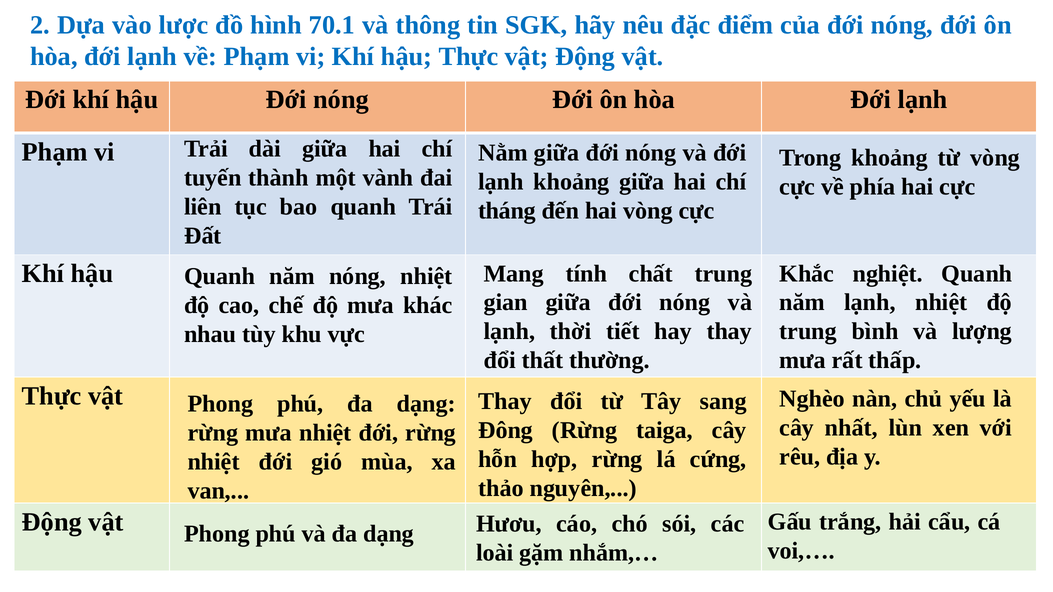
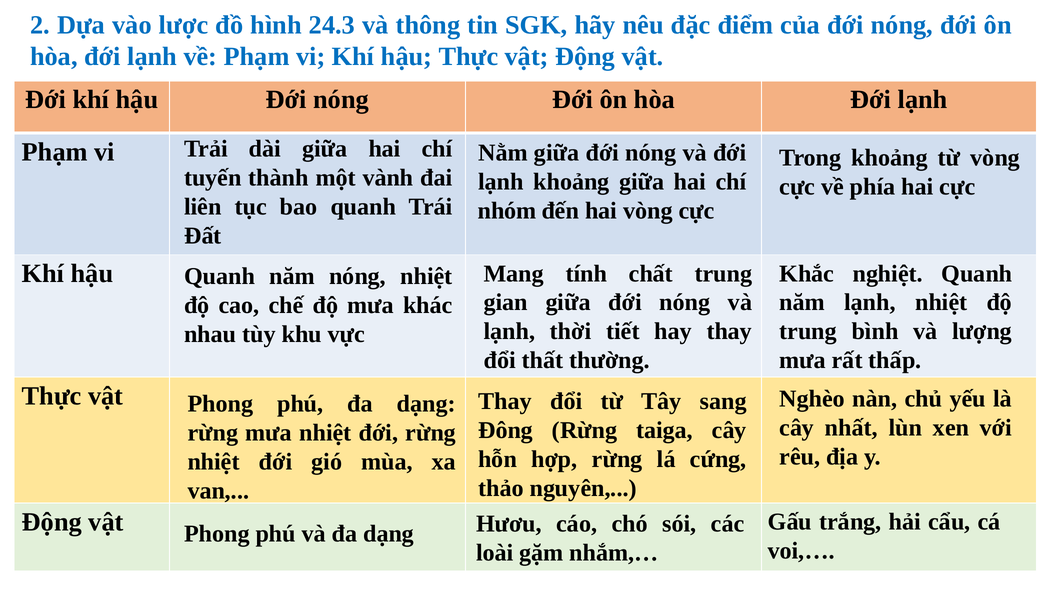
70.1: 70.1 -> 24.3 (332, 25)
tháng: tháng -> nhóm (507, 211)
